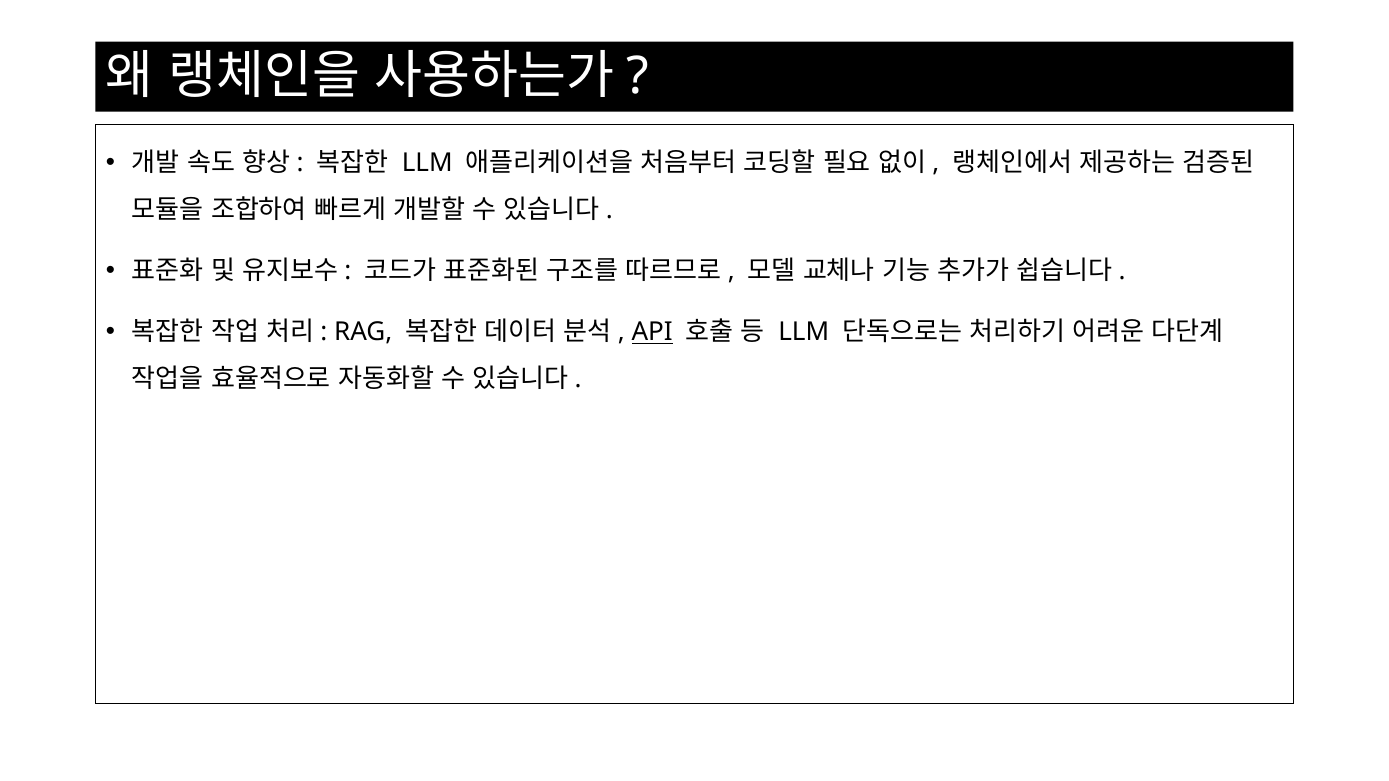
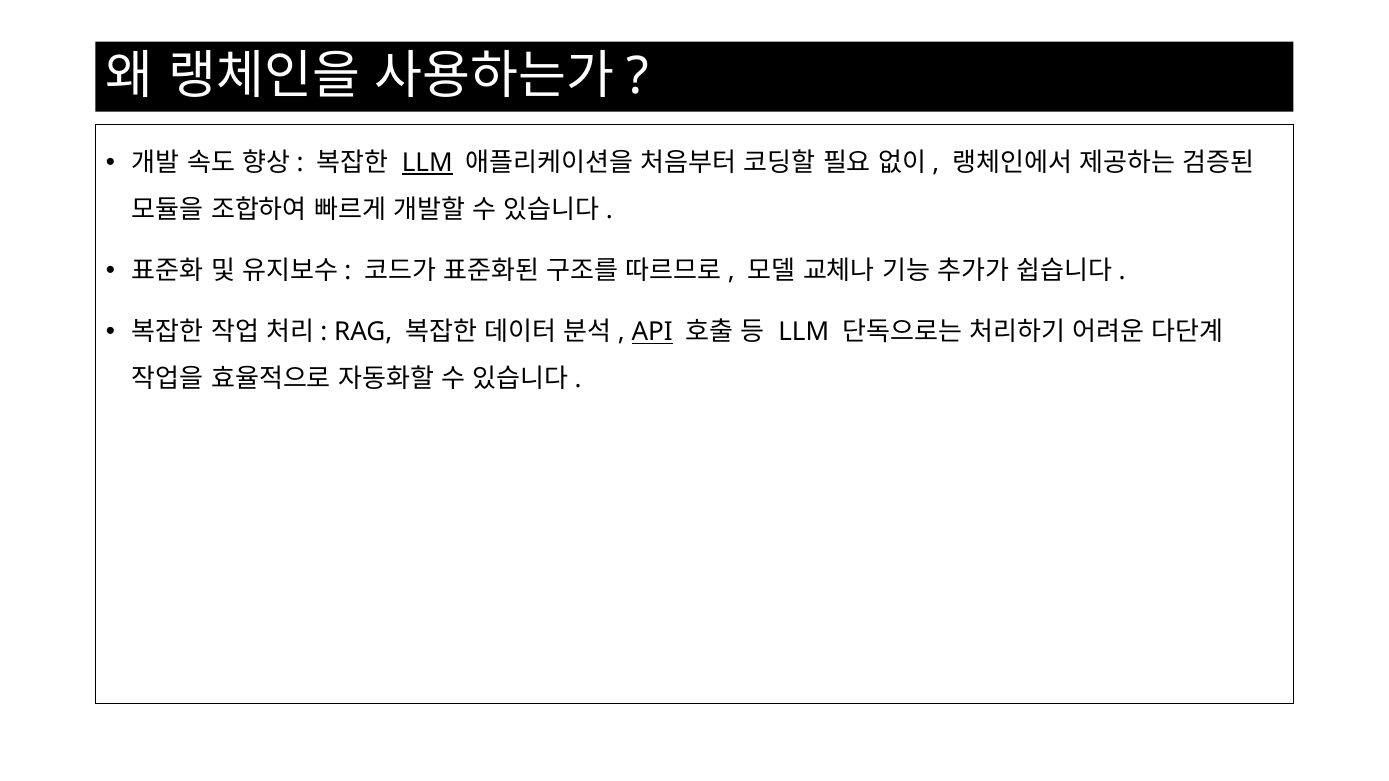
LLM underline: none -> present (427, 163)
